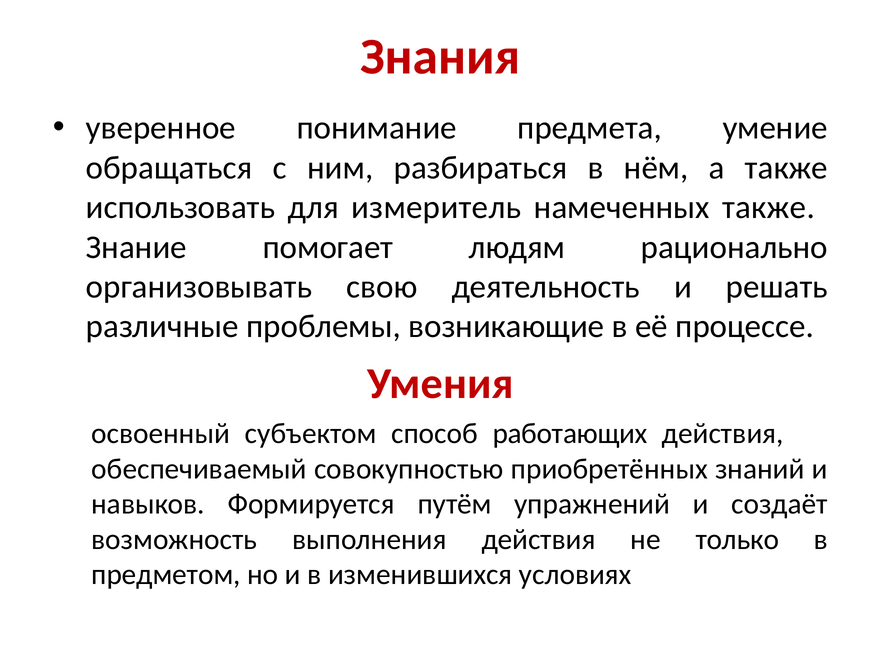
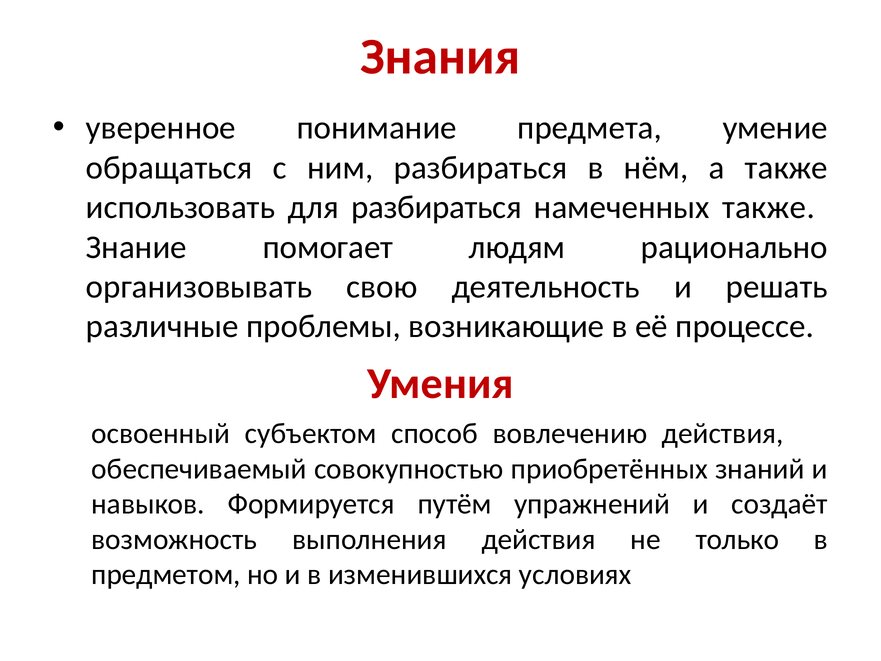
для измеритель: измеритель -> разбираться (437, 207)
работающих: работающих -> вовлечению (570, 434)
